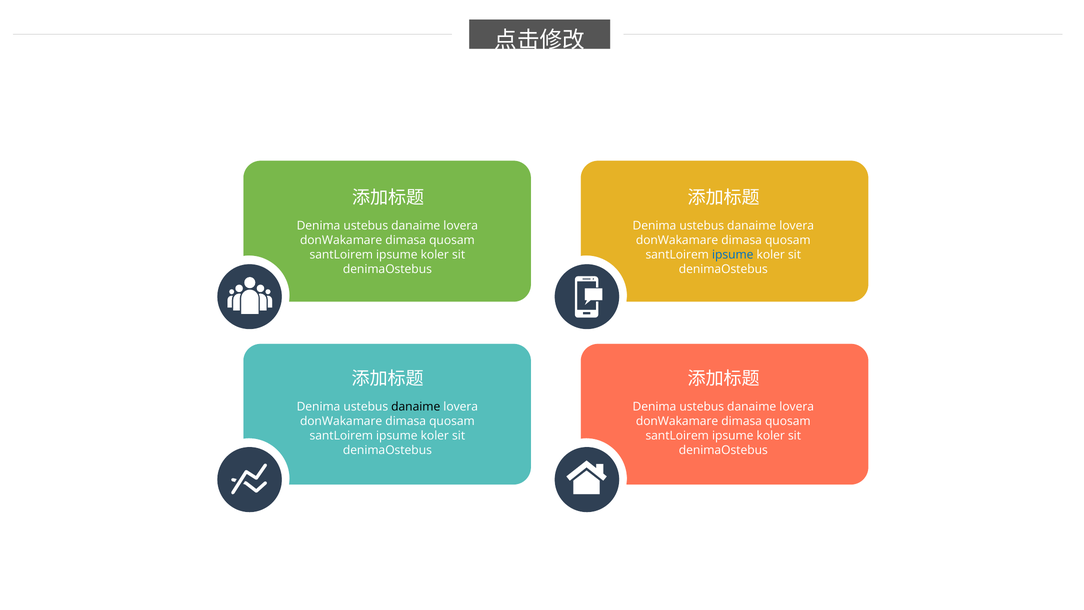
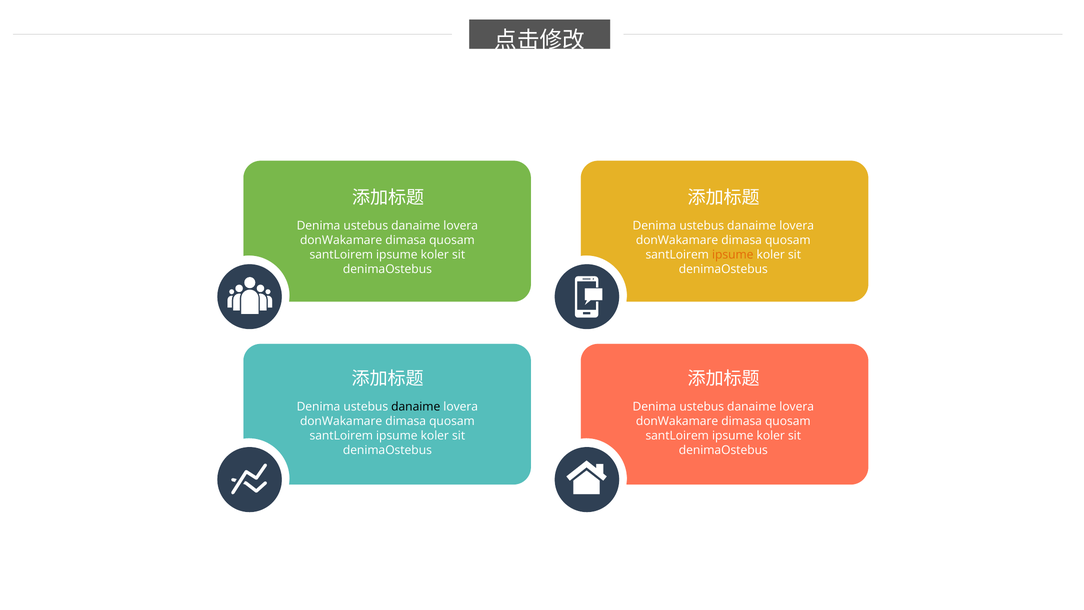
ipsume colour: blue -> orange (733, 255)
